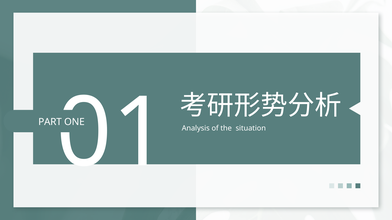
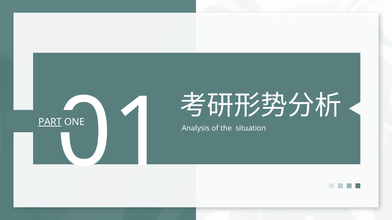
PART underline: none -> present (50, 122)
